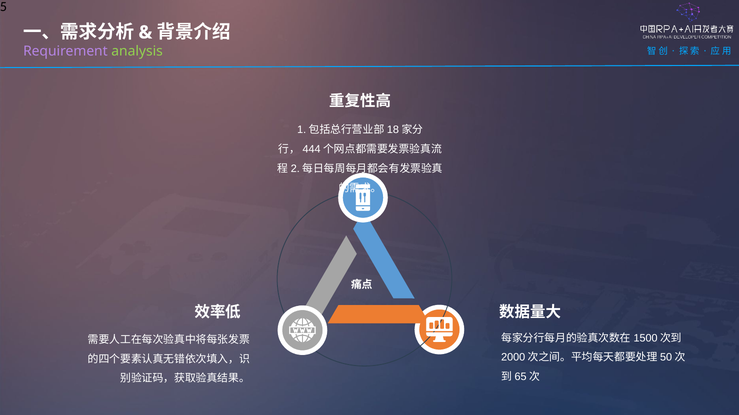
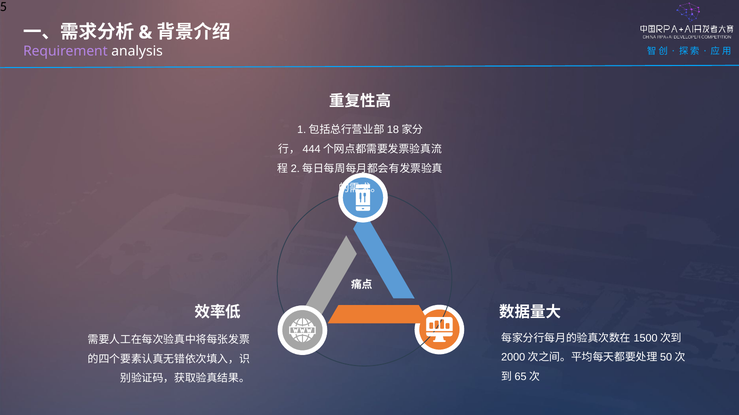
analysis colour: light green -> white (137, 51)
